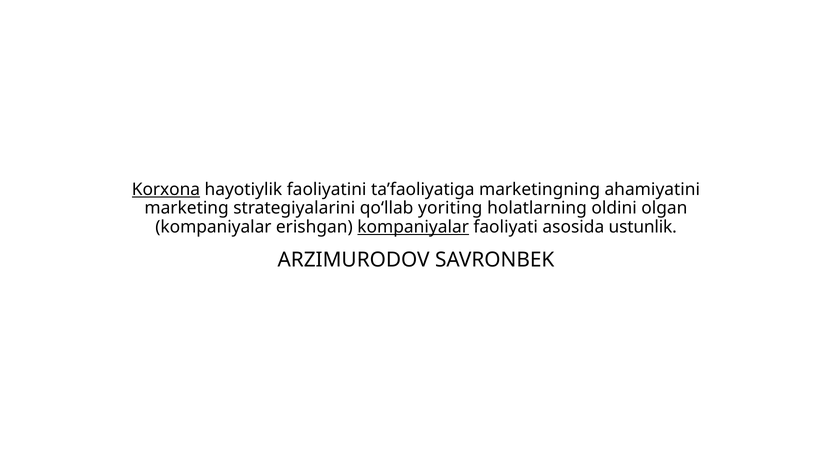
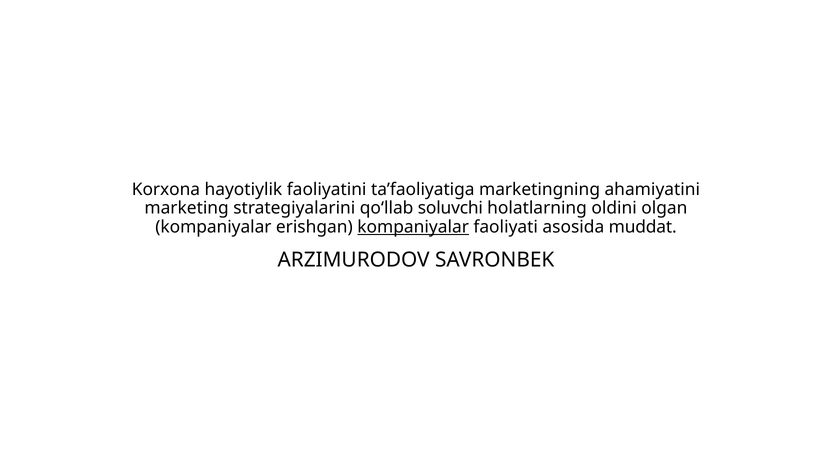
Korxona underline: present -> none (166, 189)
yoriting: yoriting -> soluvchi (450, 208)
ustunlik: ustunlik -> muddat (643, 227)
